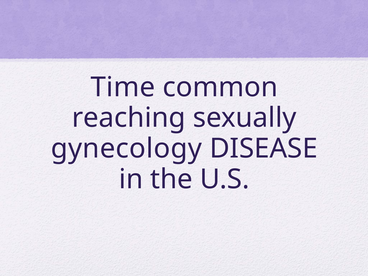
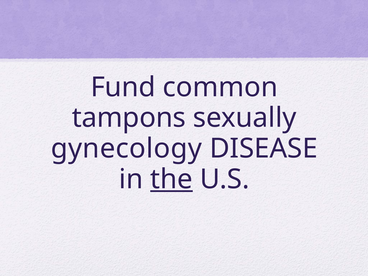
Time: Time -> Fund (123, 87)
reaching: reaching -> tampons (129, 118)
the underline: none -> present (172, 179)
